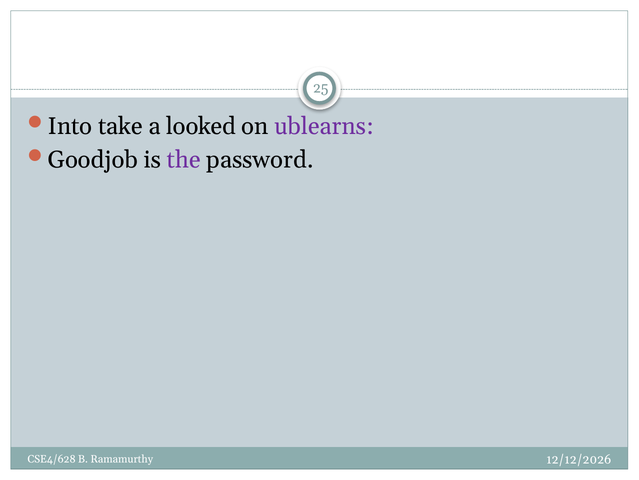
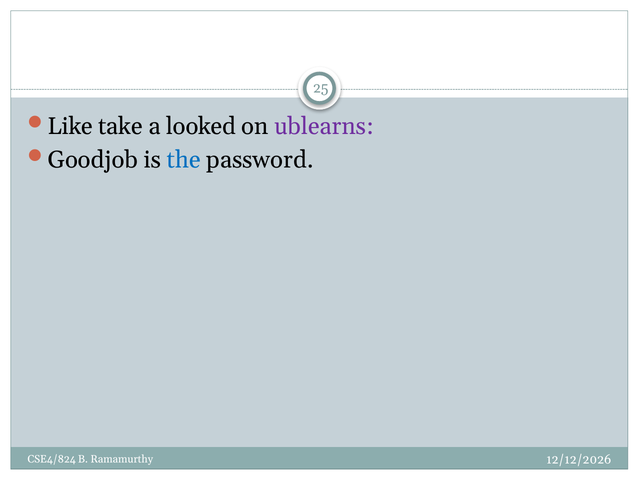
Into: Into -> Like (70, 126)
the colour: purple -> blue (184, 160)
CSE4/628: CSE4/628 -> CSE4/824 (52, 458)
